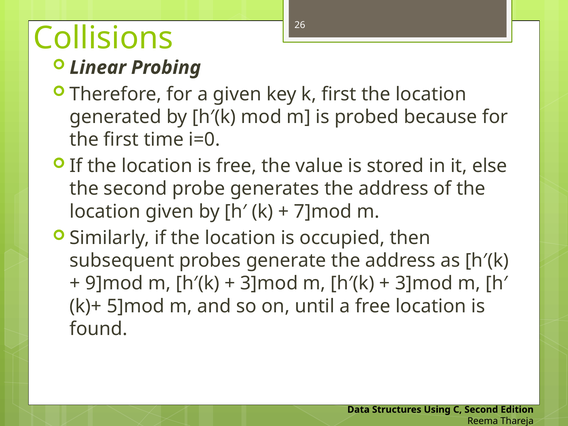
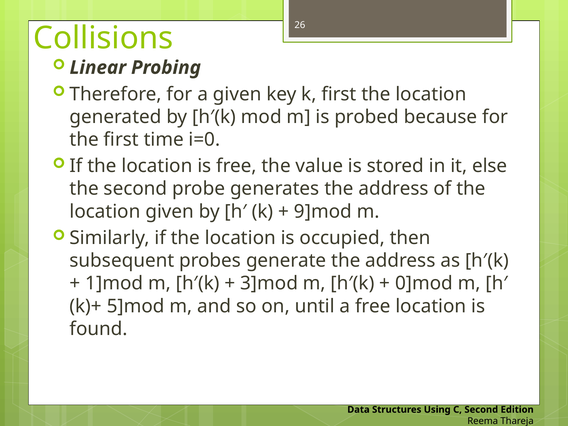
7]mod: 7]mod -> 9]mod (323, 211)
9]mod: 9]mod -> 1]mod (114, 283)
3]mod: 3]mod -> 0]mod (424, 283)
